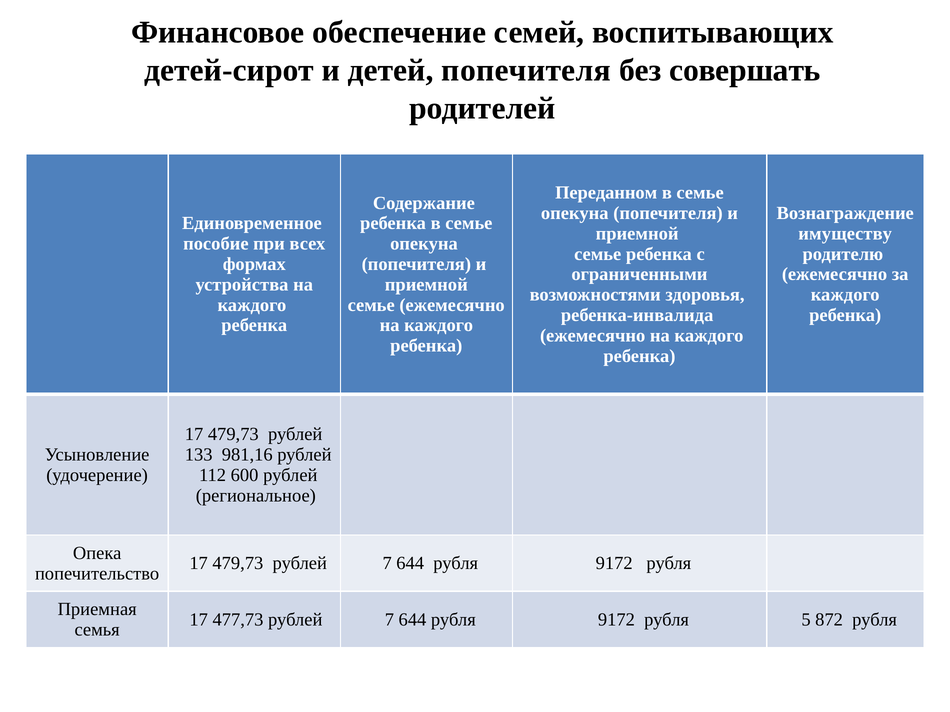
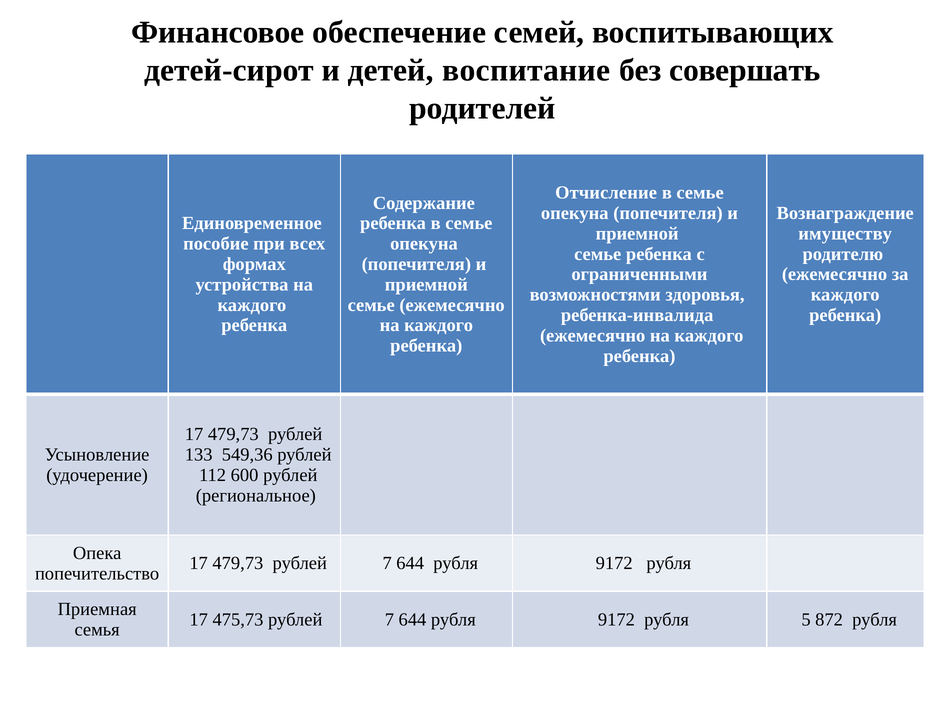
детей попечителя: попечителя -> воспитание (526, 70)
Переданном: Переданном -> Отчисление (606, 193)
981,16: 981,16 -> 549,36 (247, 455)
477,73: 477,73 -> 475,73 (238, 620)
